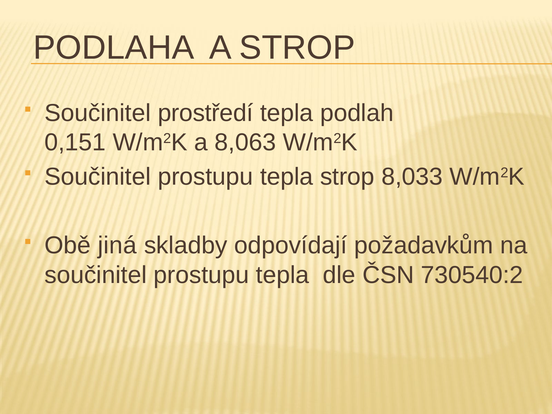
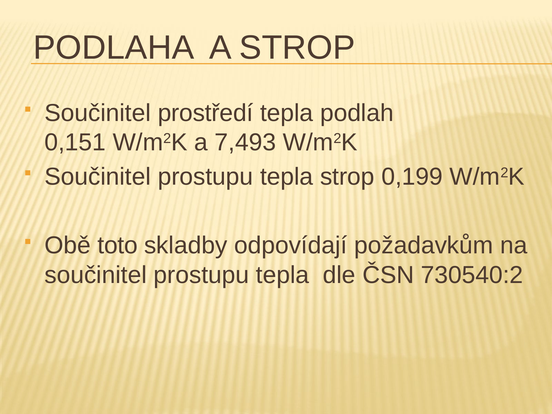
8,063: 8,063 -> 7,493 (245, 142)
8,033: 8,033 -> 0,199 (412, 177)
jiná: jiná -> toto (118, 245)
